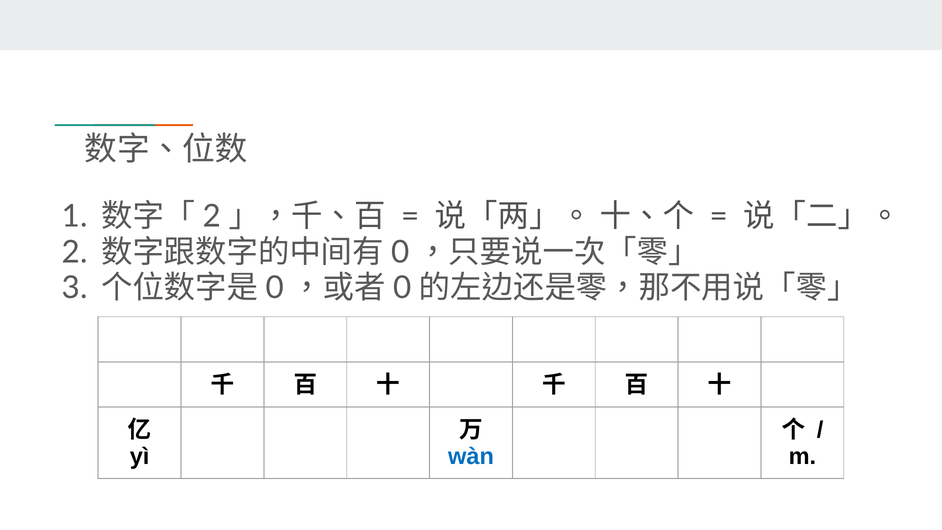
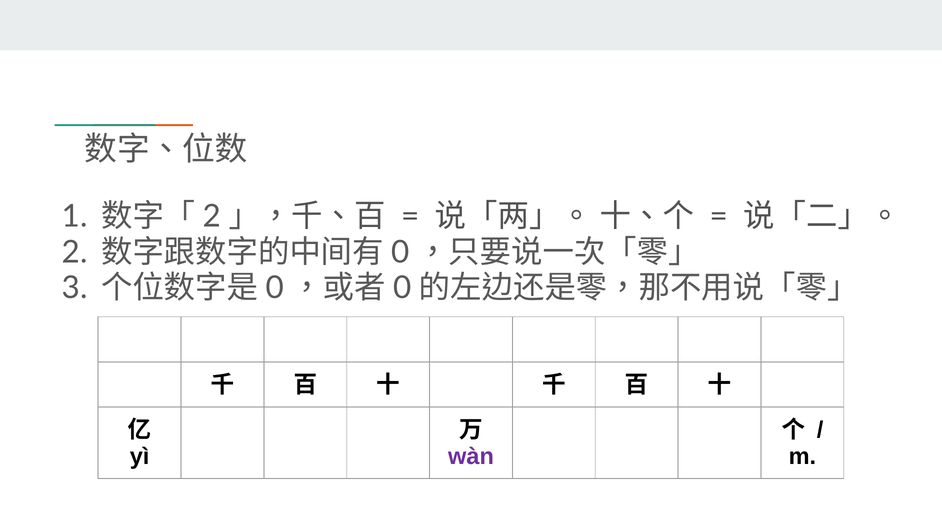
wàn colour: blue -> purple (471, 456)
